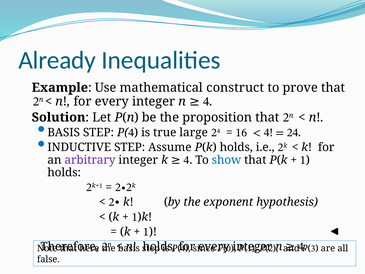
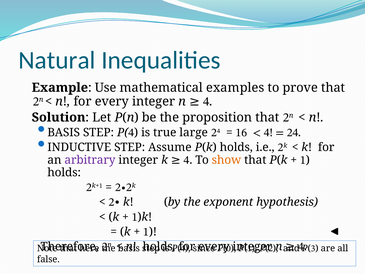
Already: Already -> Natural (57, 60)
construct: construct -> examples (235, 88)
show colour: blue -> orange (226, 160)
